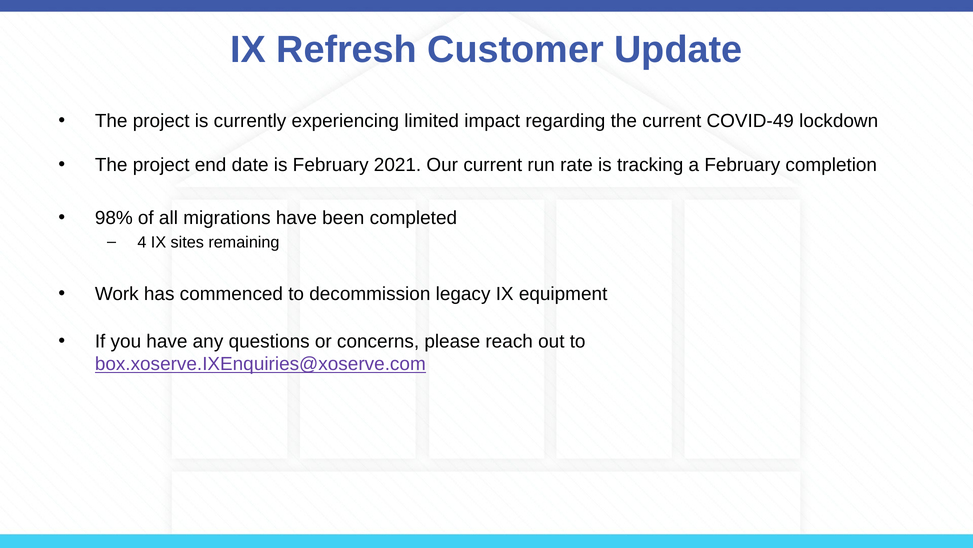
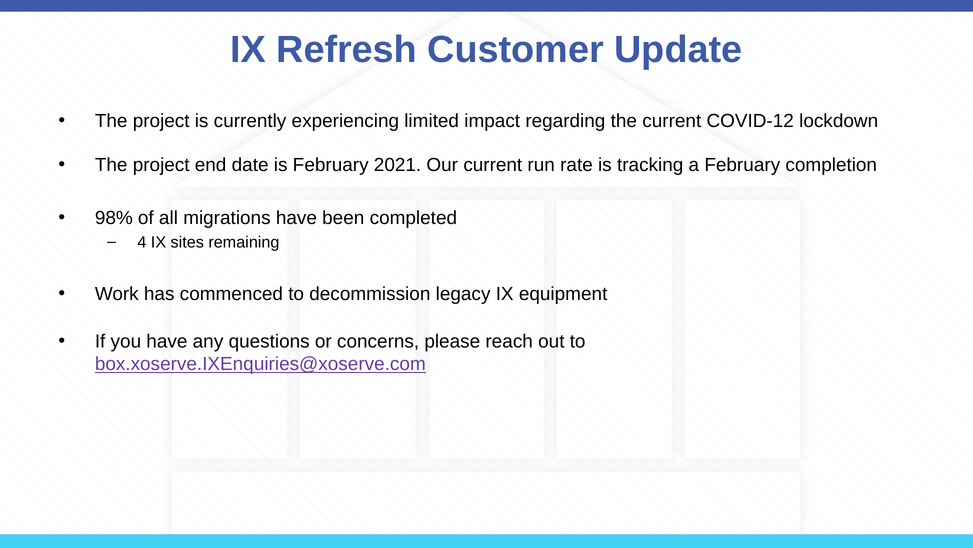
COVID-49: COVID-49 -> COVID-12 (750, 121)
